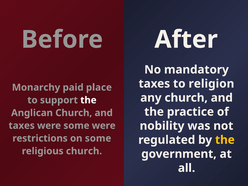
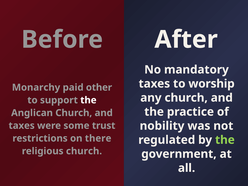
religion: religion -> worship (212, 84)
place: place -> other (99, 87)
some were: were -> trust (104, 126)
on some: some -> there (98, 138)
the colour: yellow -> light green (225, 140)
